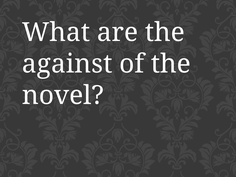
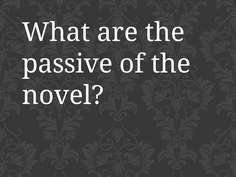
against: against -> passive (67, 64)
